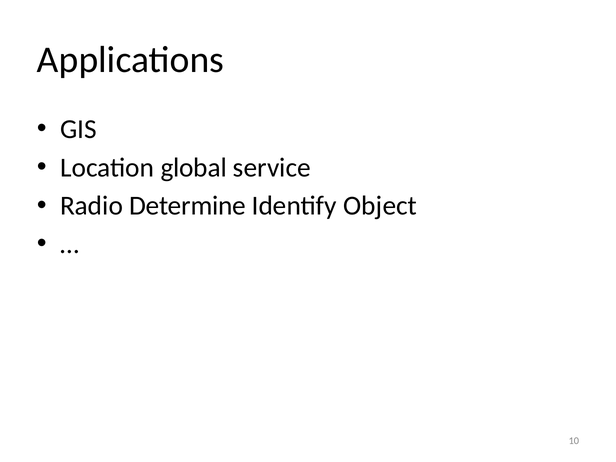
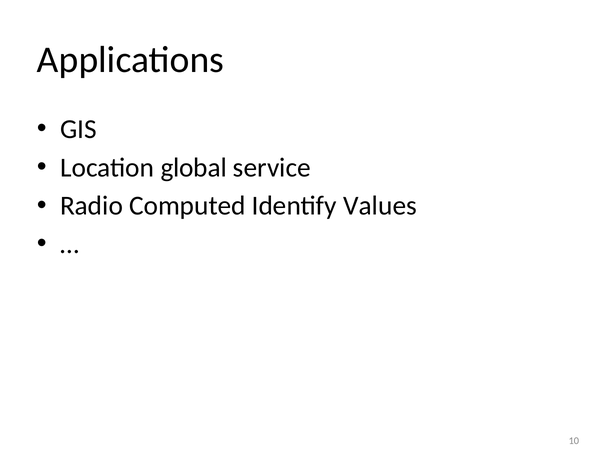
Determine: Determine -> Computed (187, 206)
Object: Object -> Values (380, 206)
